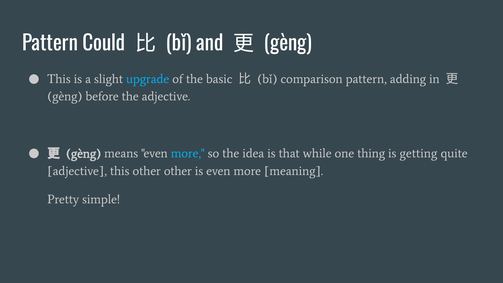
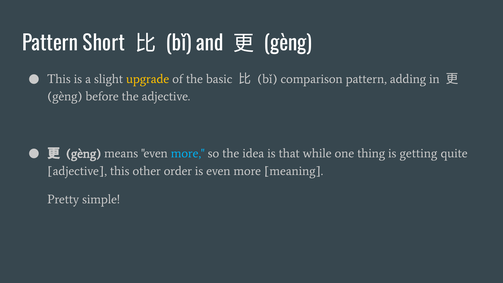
Could: Could -> Short (104, 44)
upgrade colour: light blue -> yellow (148, 79)
other other: other -> order (178, 171)
